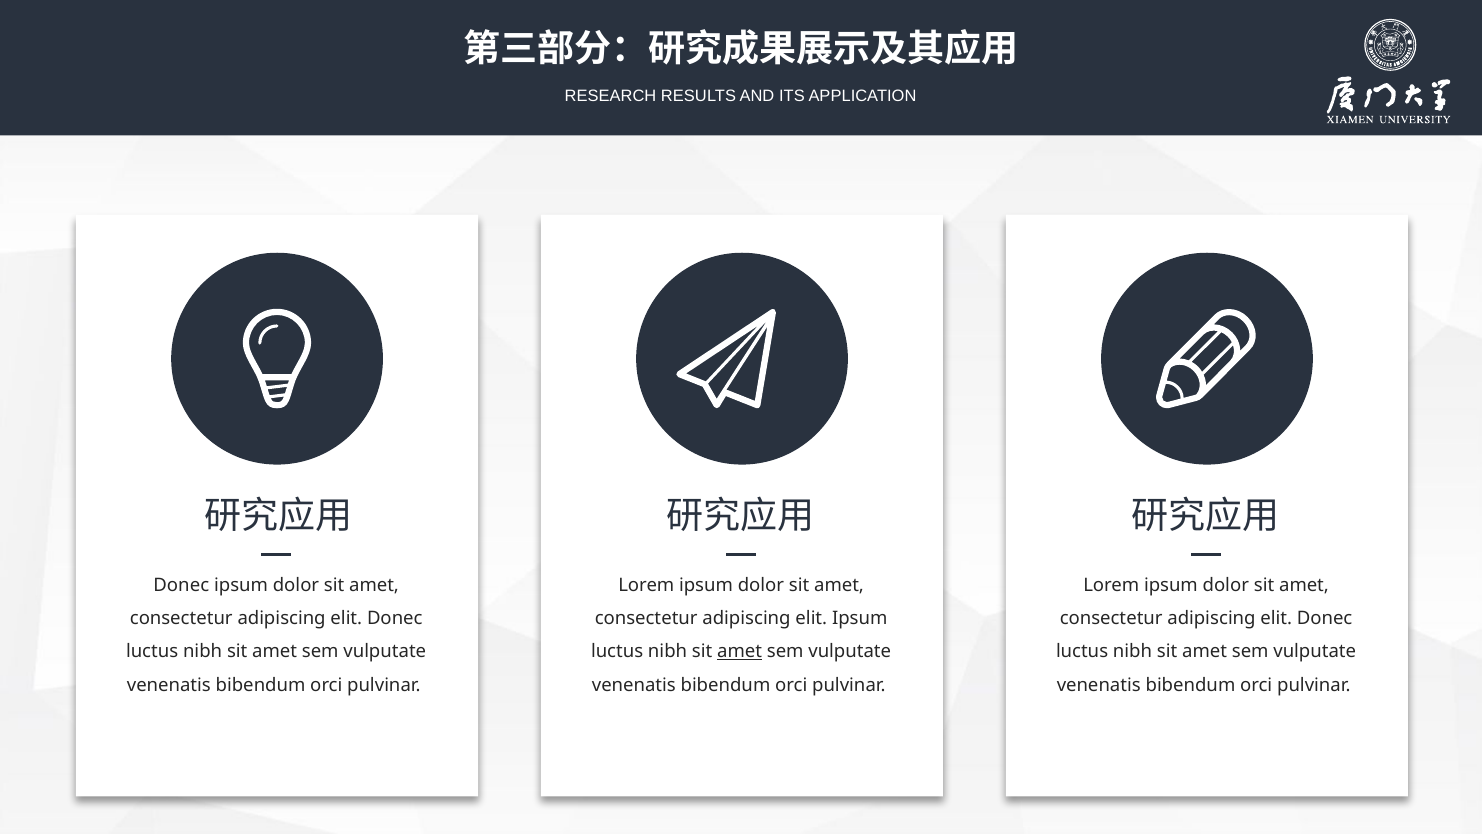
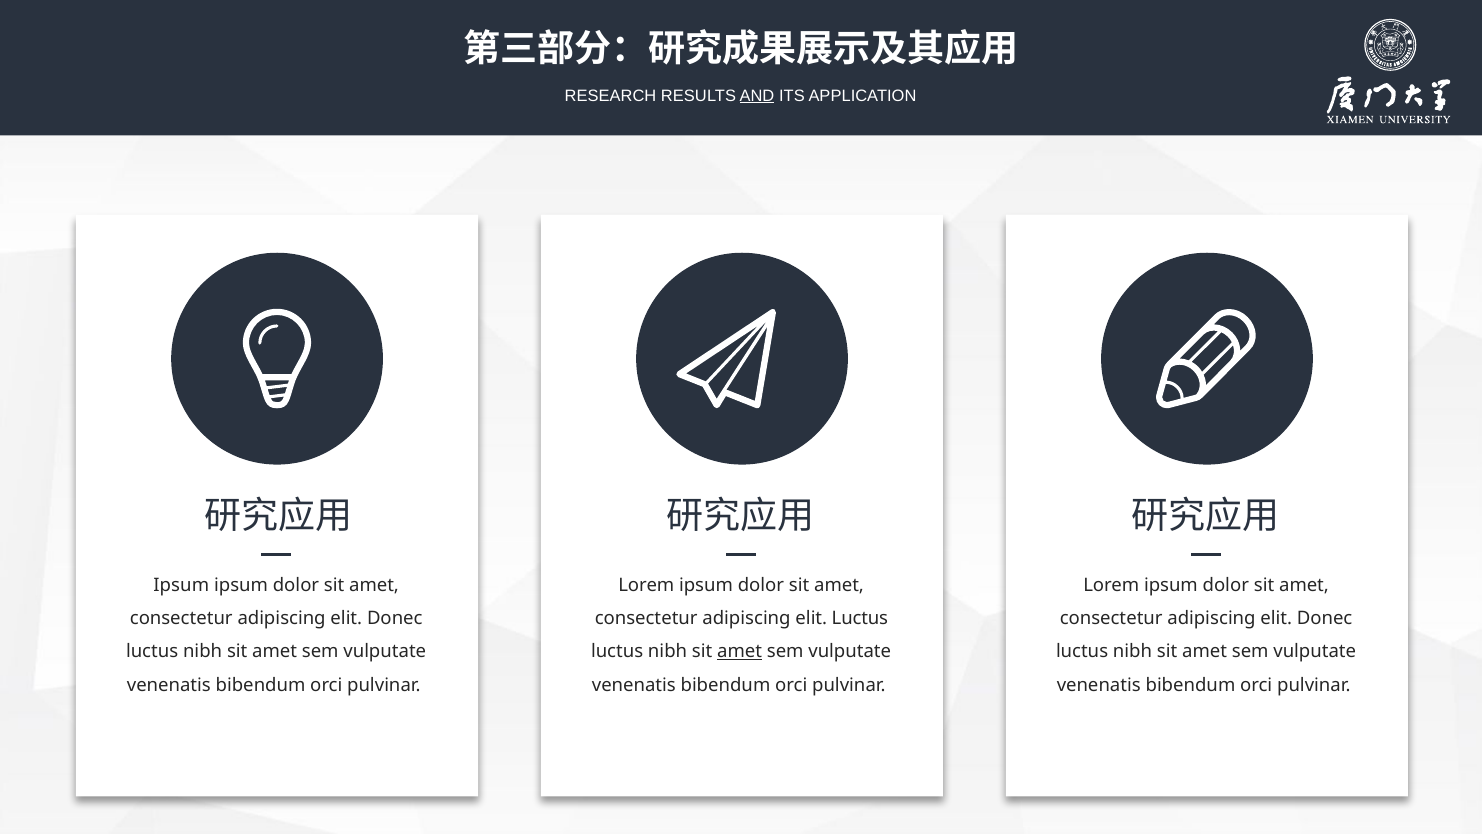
AND underline: none -> present (757, 96)
Donec: Donec -> Ipsum (181, 585)
elit Ipsum: Ipsum -> Luctus (860, 618)
